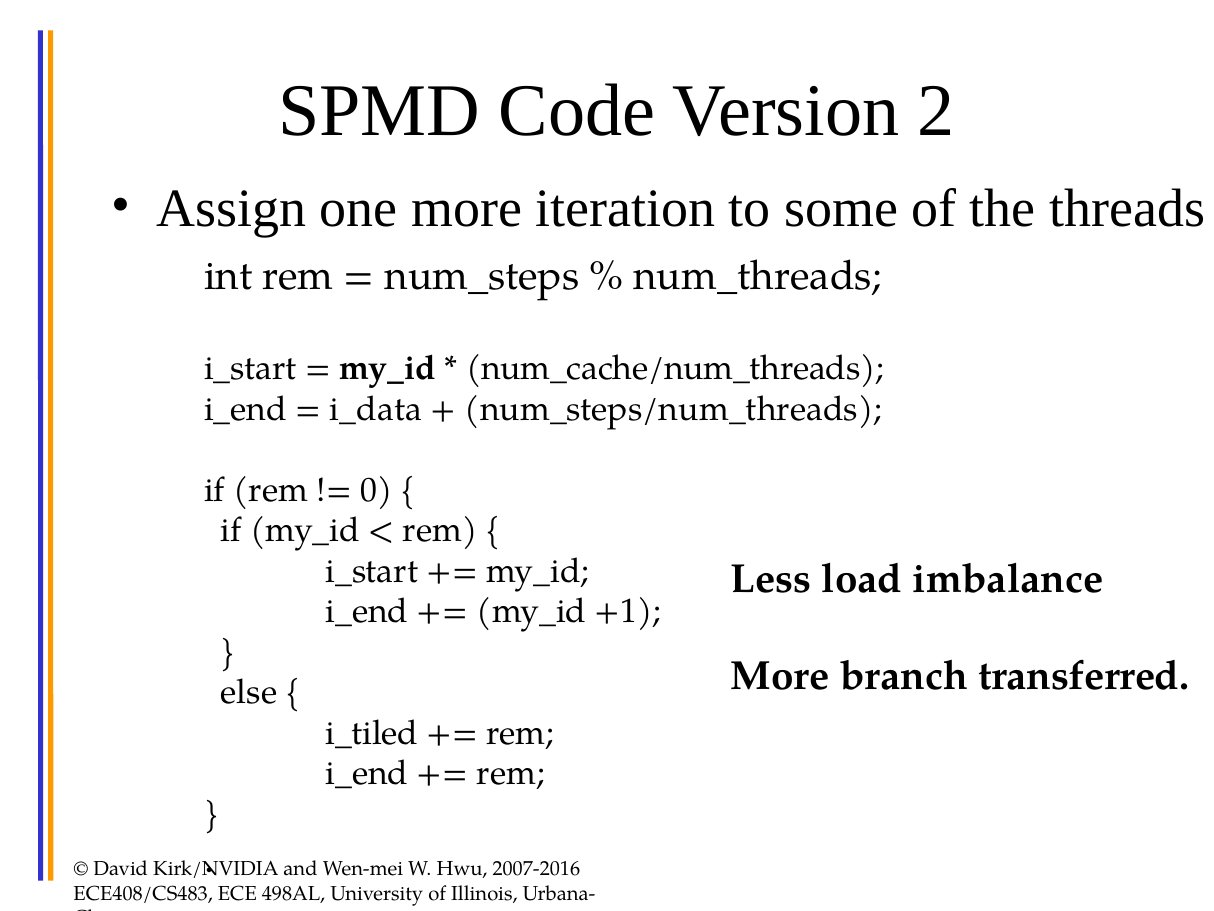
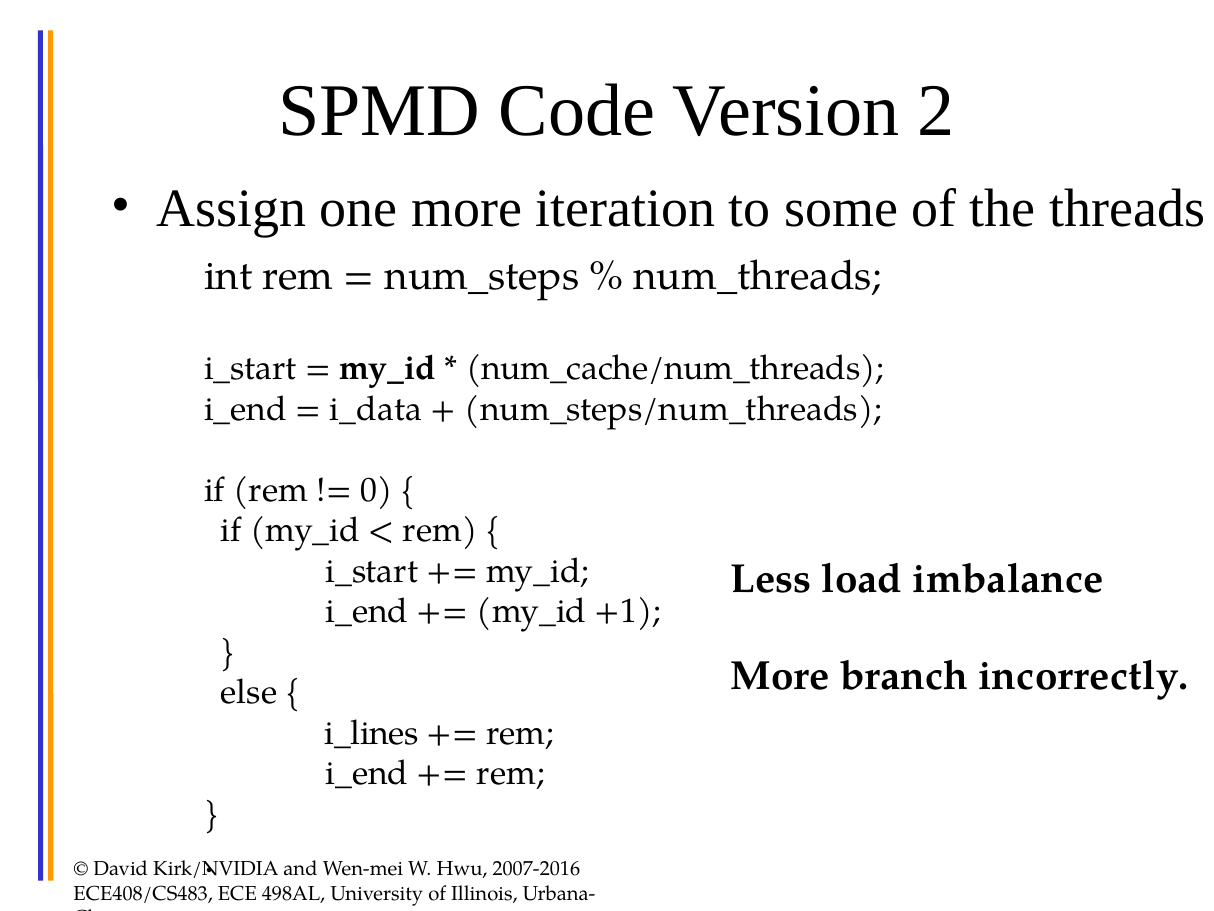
transferred: transferred -> incorrectly (1084, 676)
i_tiled: i_tiled -> i_lines (372, 733)
